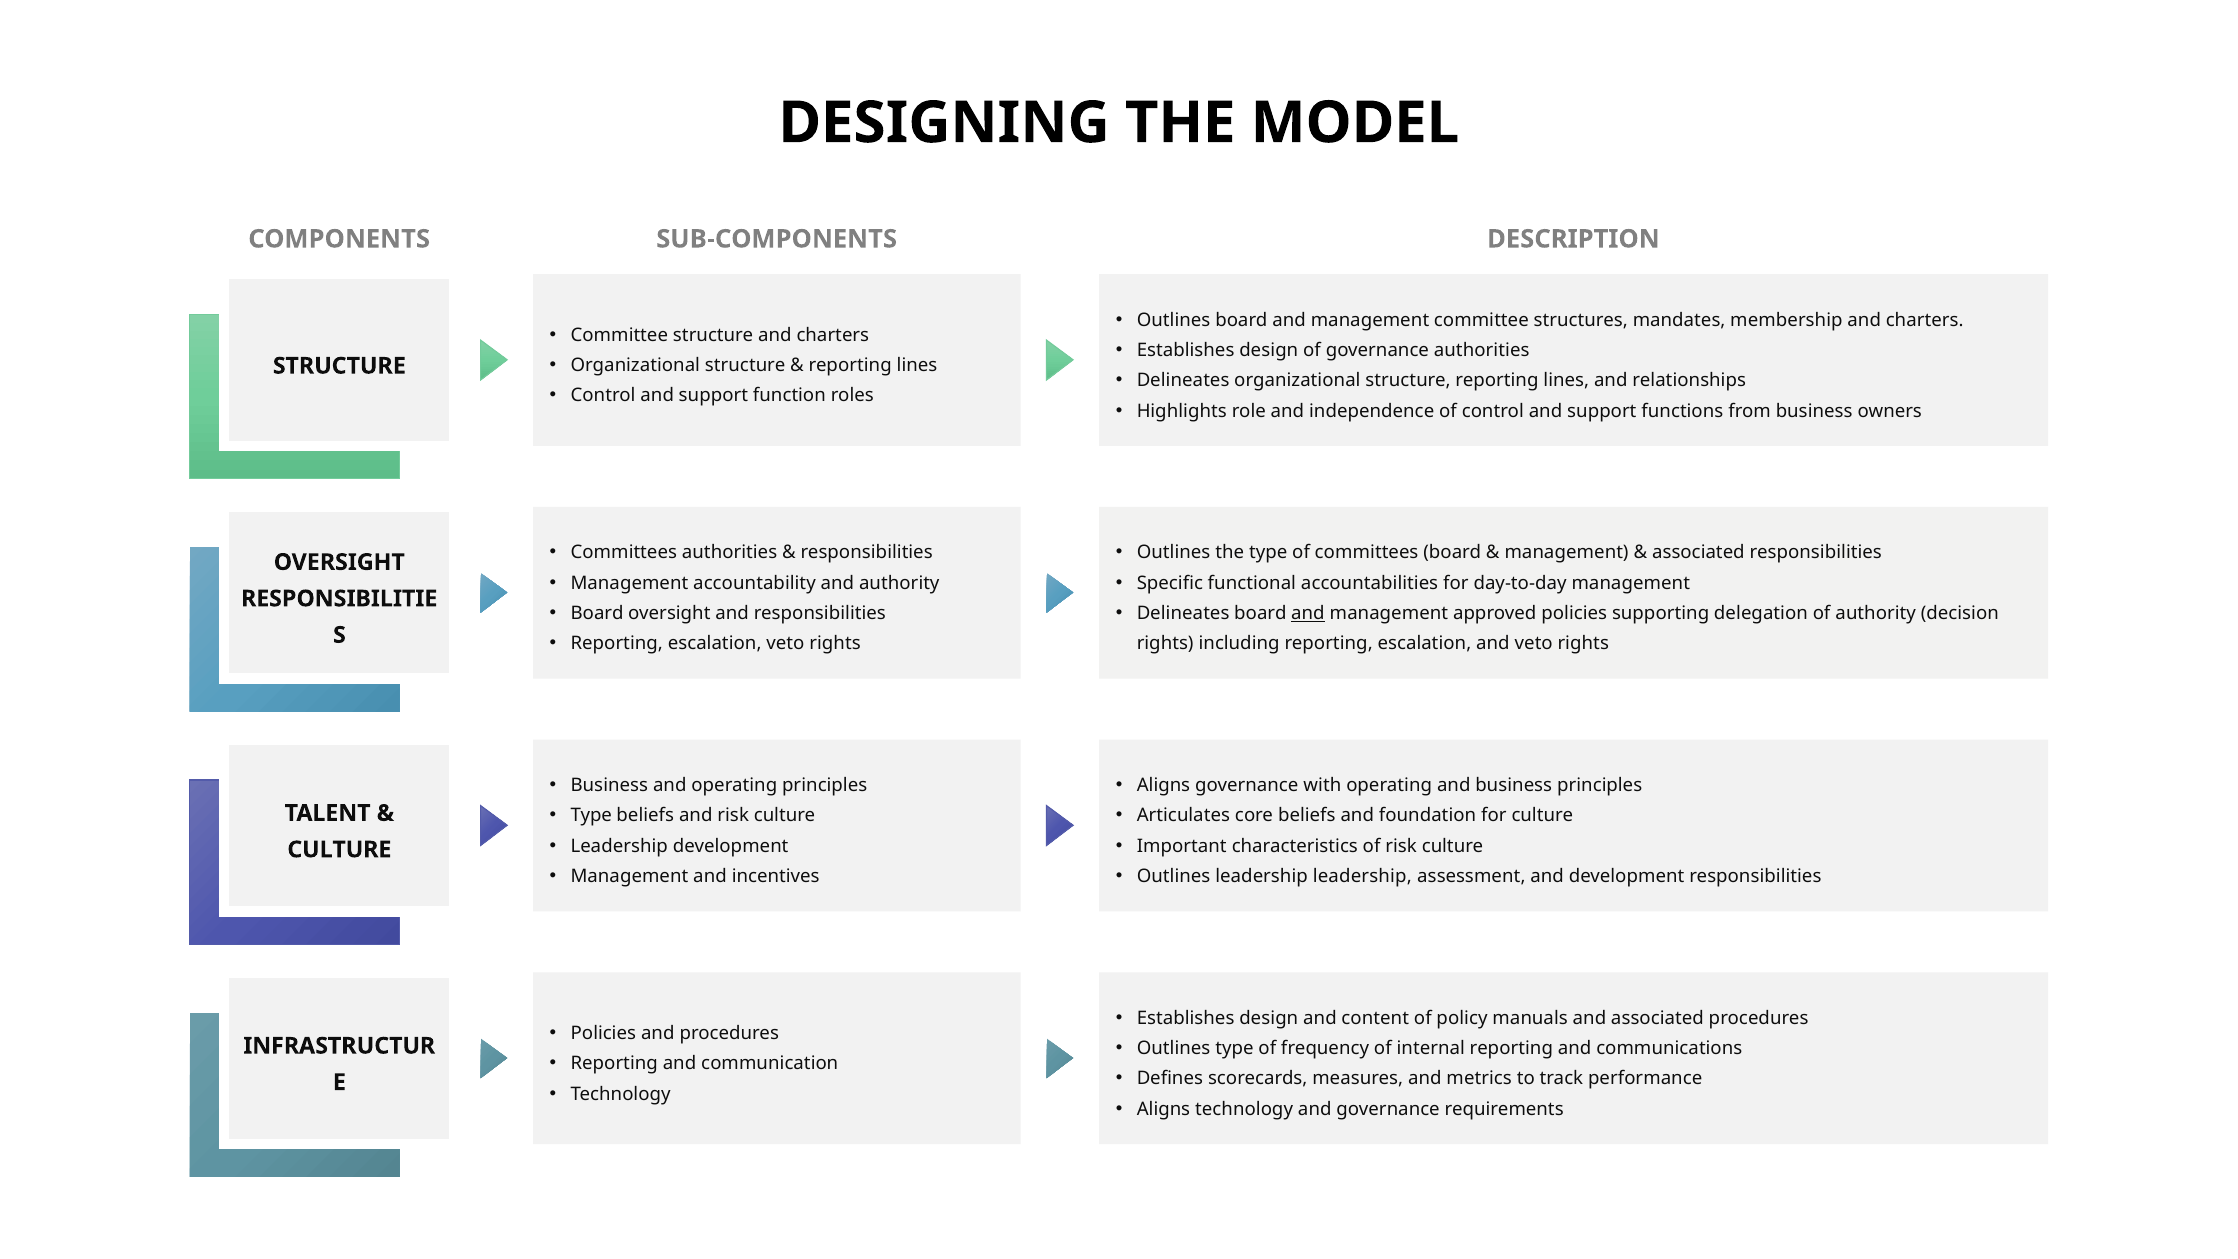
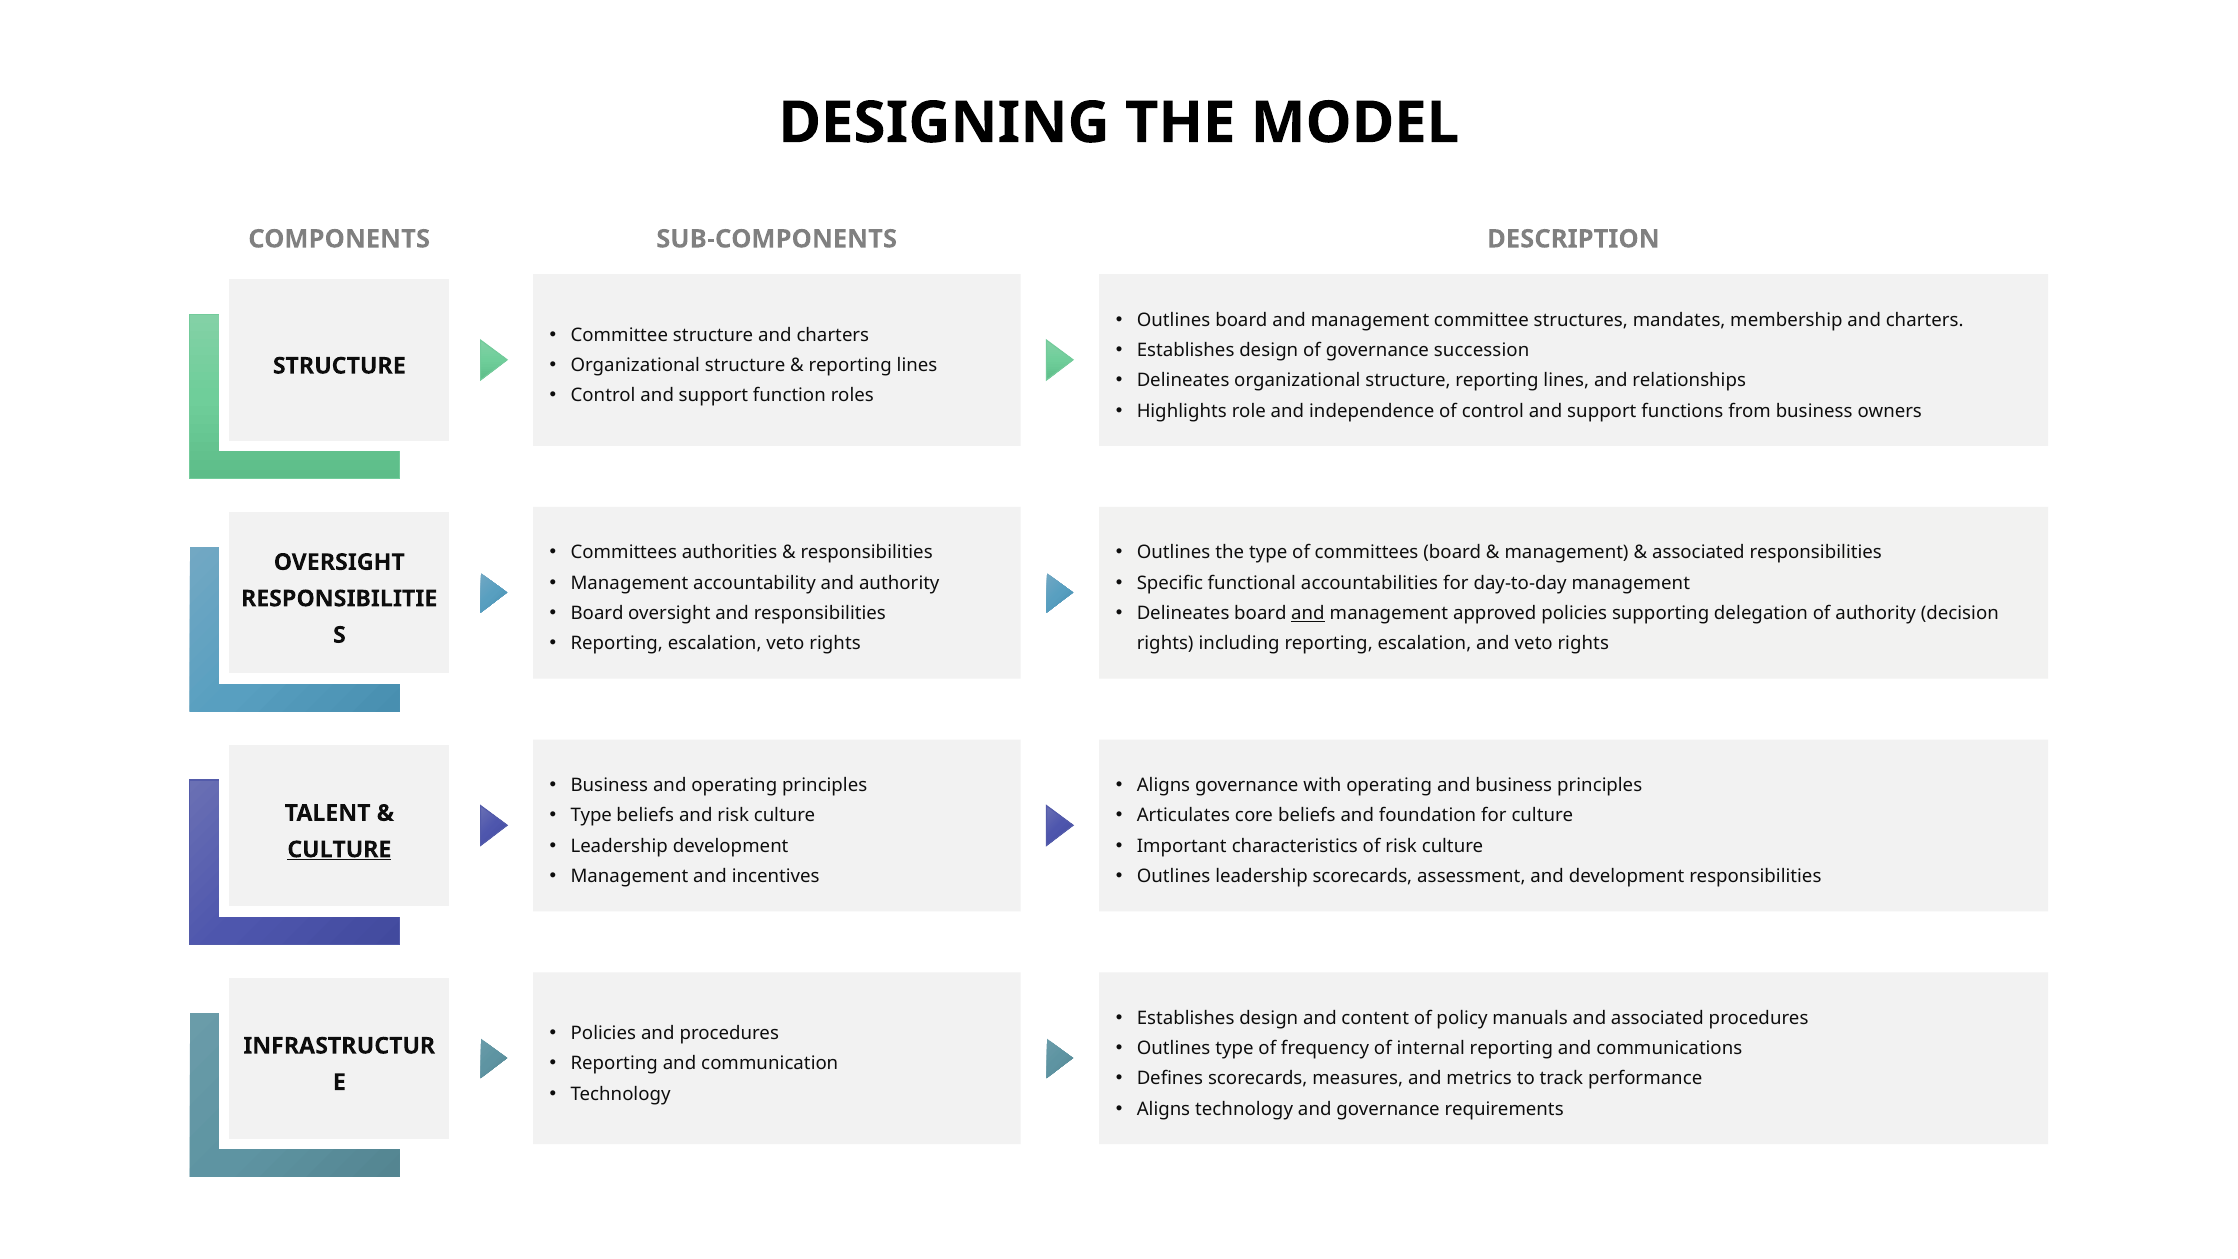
governance authorities: authorities -> succession (1482, 350)
CULTURE underline: none -> present (339, 850)
leadership leadership: leadership -> scorecards (1362, 876)
